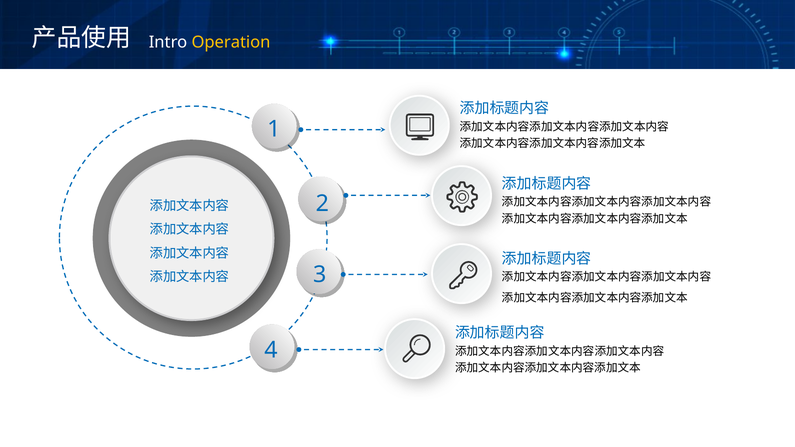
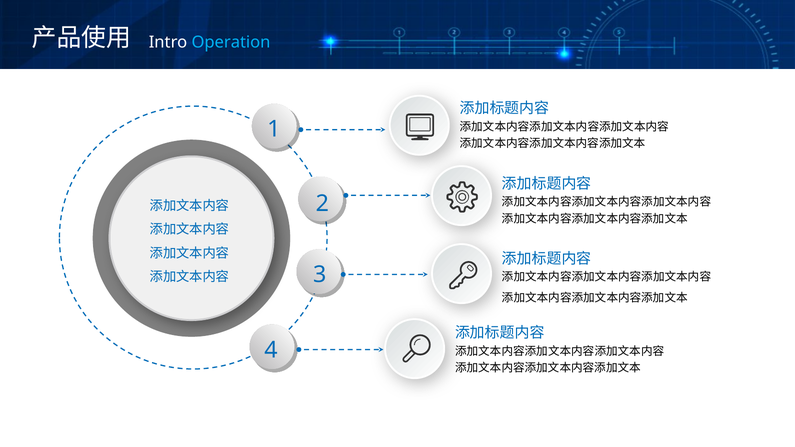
Operation colour: yellow -> light blue (231, 42)
